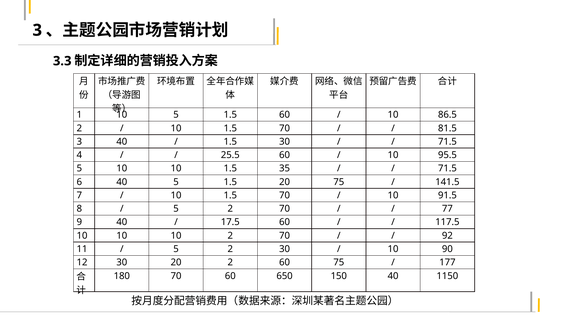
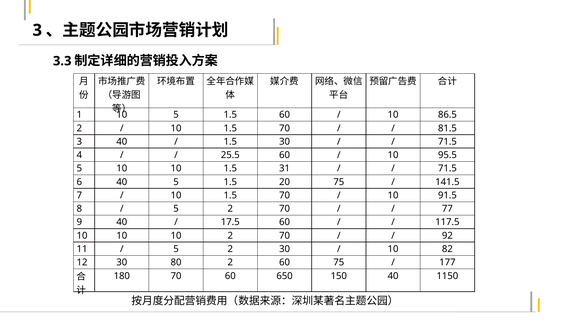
35: 35 -> 31 (285, 168)
90: 90 -> 82 (447, 249)
30 20: 20 -> 80 (176, 262)
